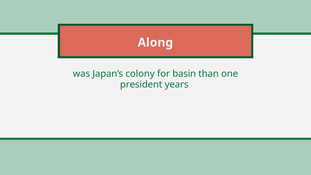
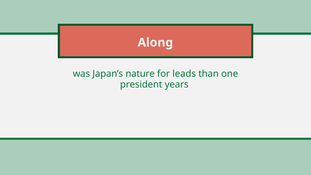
colony: colony -> nature (140, 74)
basin: basin -> leads (184, 74)
